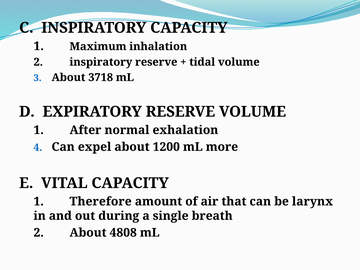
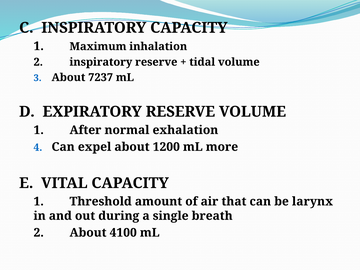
3718: 3718 -> 7237 (101, 77)
Therefore: Therefore -> Threshold (101, 201)
4808: 4808 -> 4100 (123, 233)
